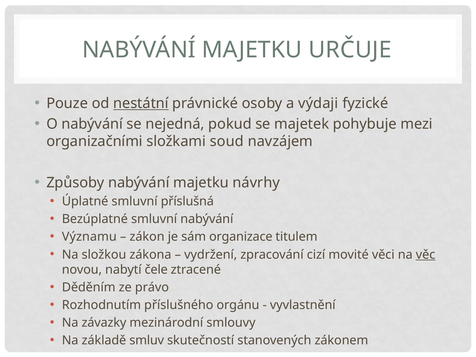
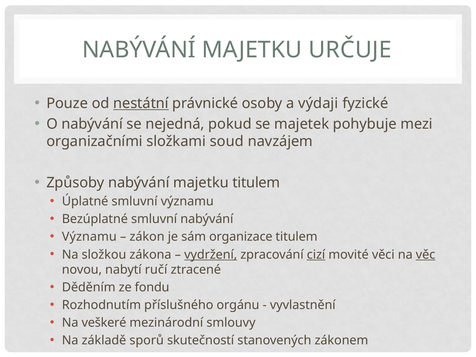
majetku návrhy: návrhy -> titulem (256, 183)
smluvní příslušná: příslušná -> významu (187, 201)
vydržení underline: none -> present (211, 255)
cizí underline: none -> present (316, 255)
čele: čele -> ručí (156, 270)
právo: právo -> fondu (152, 287)
závazky: závazky -> veškeré (104, 323)
smluv: smluv -> sporů (147, 340)
